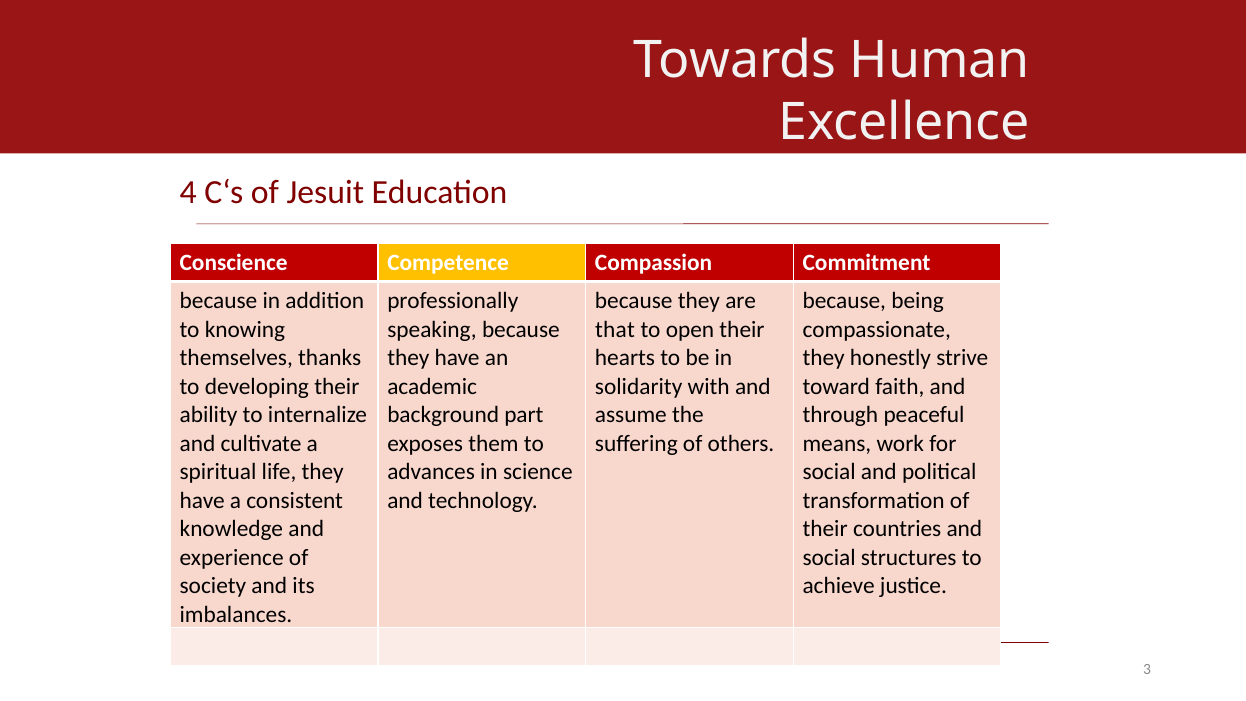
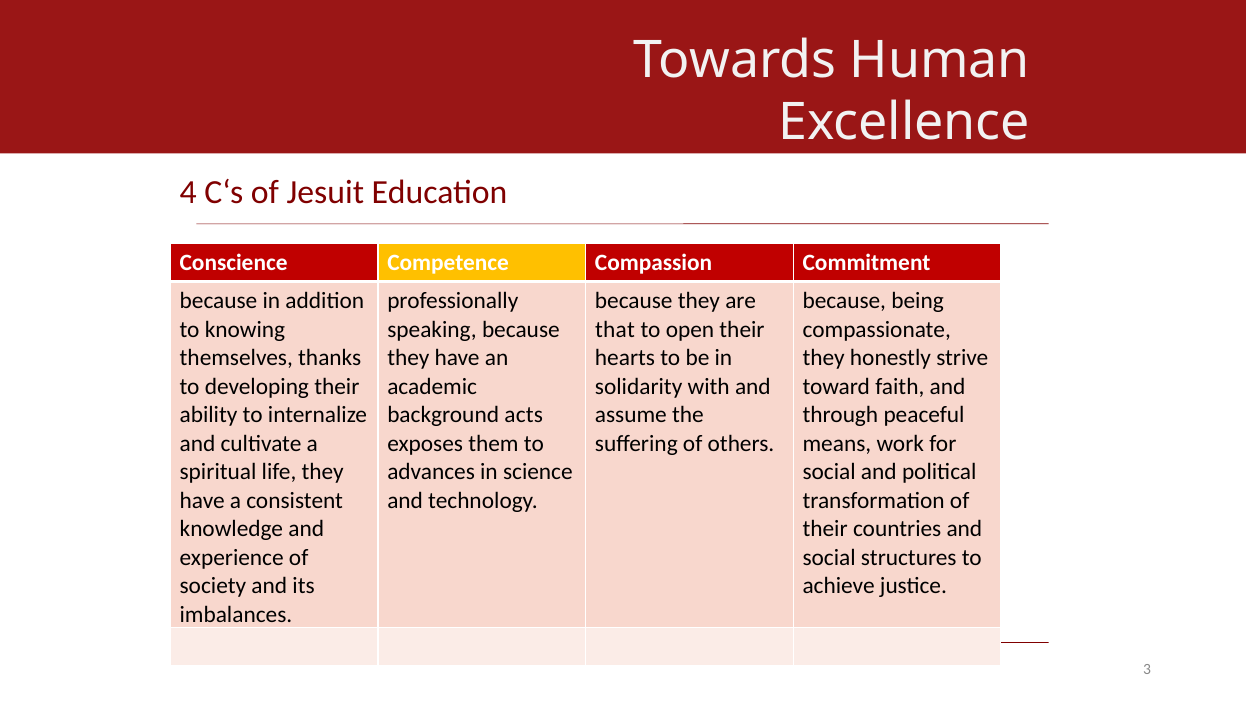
part: part -> acts (524, 415)
